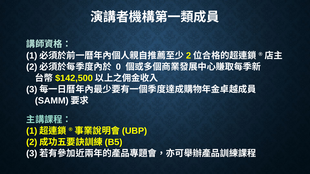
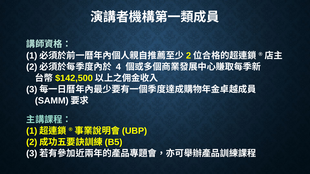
0: 0 -> 4 (118, 67)
